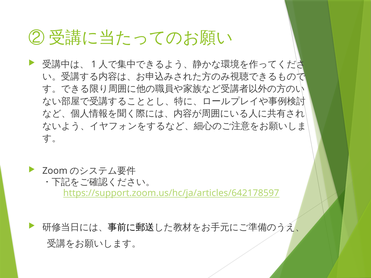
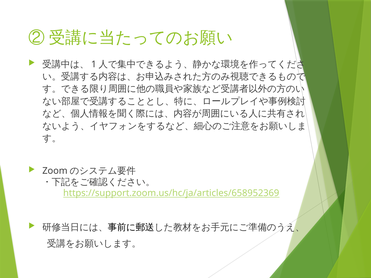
https://support.zoom.us/hc/ja/articles/642178597: https://support.zoom.us/hc/ja/articles/642178597 -> https://support.zoom.us/hc/ja/articles/658952369 (171, 193)
